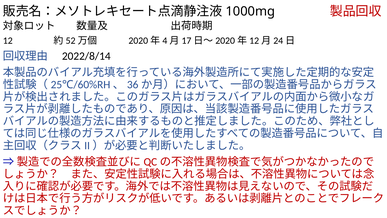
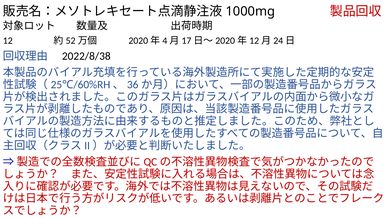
2022/8/14: 2022/8/14 -> 2022/8/38 (86, 56)
